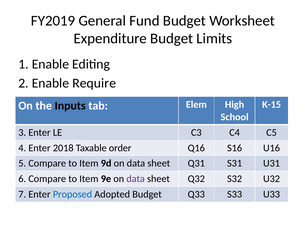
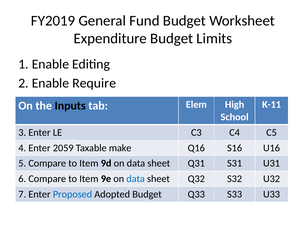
K-15: K-15 -> K-11 (272, 105)
2018: 2018 -> 2059 (63, 148)
order: order -> make (120, 148)
data colour: purple -> blue (136, 179)
